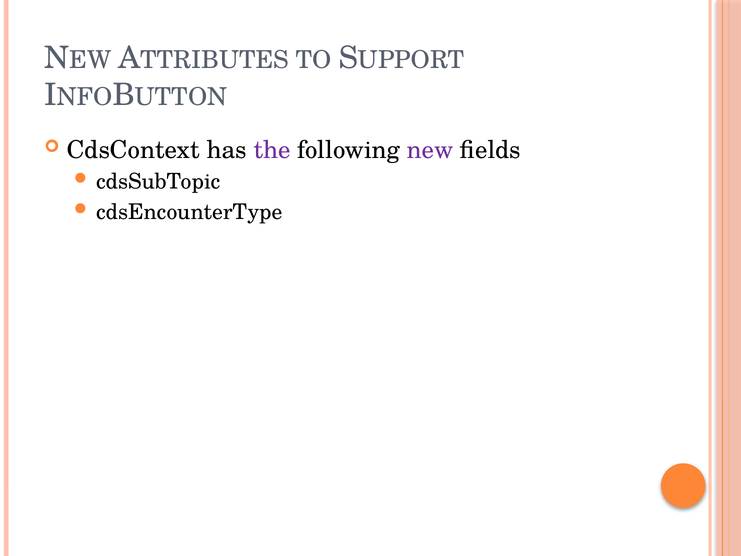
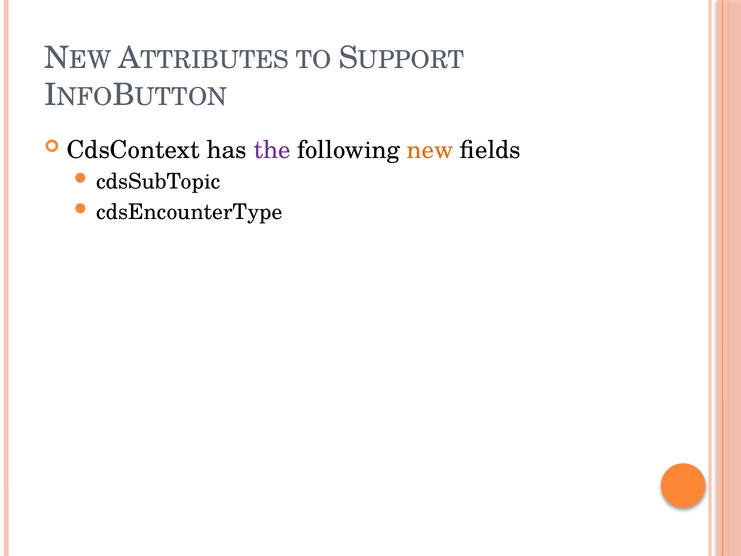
new colour: purple -> orange (430, 150)
